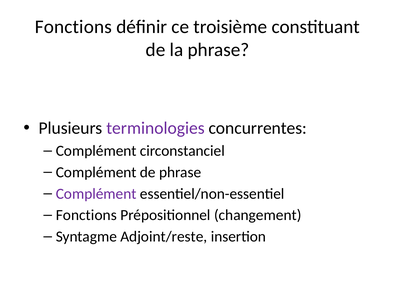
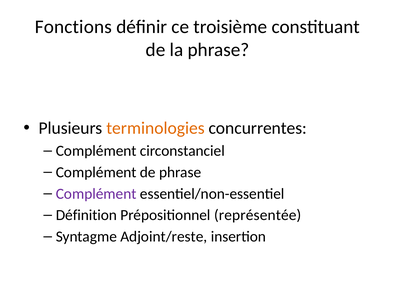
terminologies colour: purple -> orange (155, 128)
Fonctions: Fonctions -> Définition (86, 215)
changement: changement -> représentée (258, 215)
